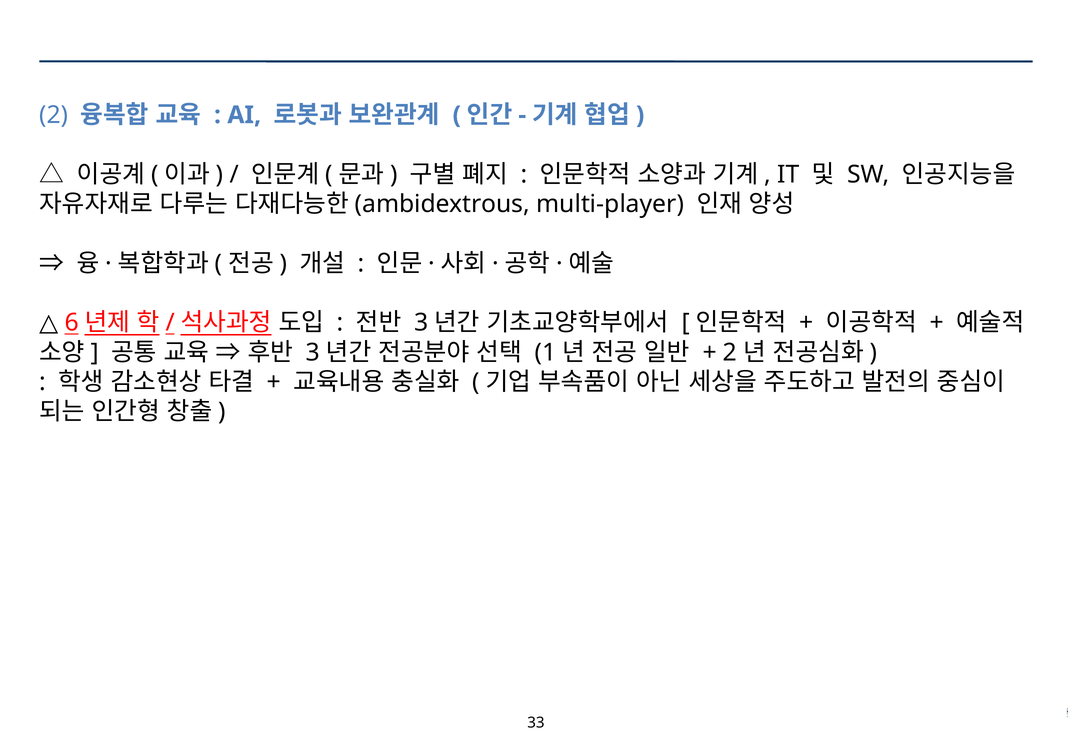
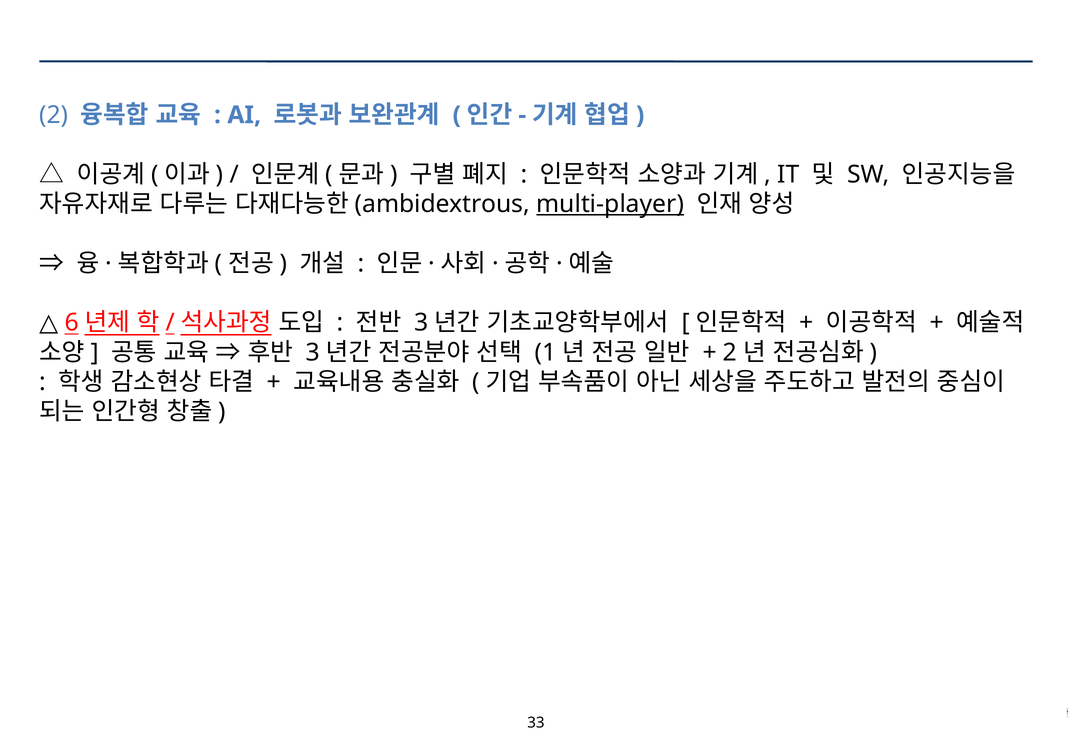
multi-player underline: none -> present (610, 204)
